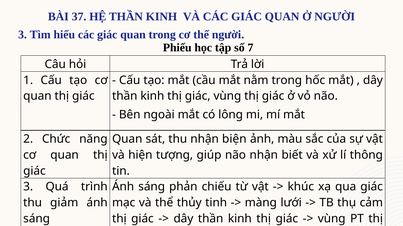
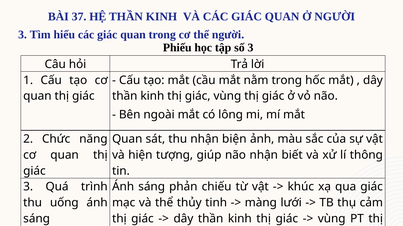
số 7: 7 -> 3 (250, 48)
giảm: giảm -> uống (64, 203)
